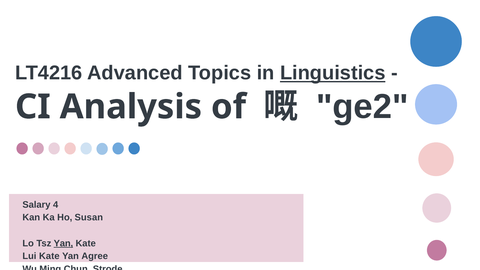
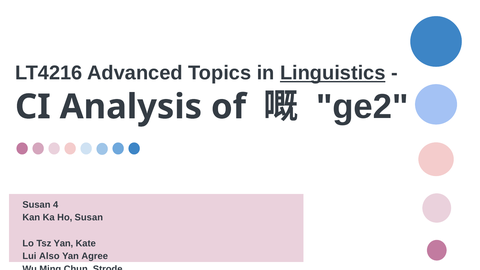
Salary: Salary -> Susan (36, 205)
Yan underline: present -> none (63, 243)
Lui Kate: Kate -> Also (49, 256)
